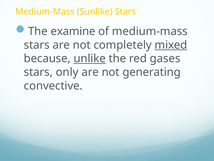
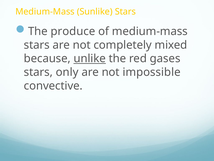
examine: examine -> produce (73, 31)
mixed underline: present -> none (171, 45)
generating: generating -> impossible (152, 72)
